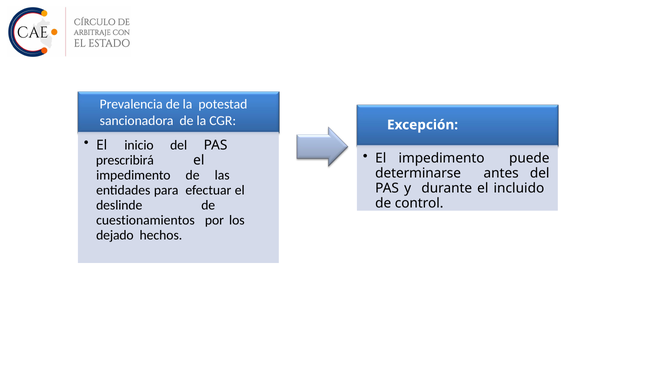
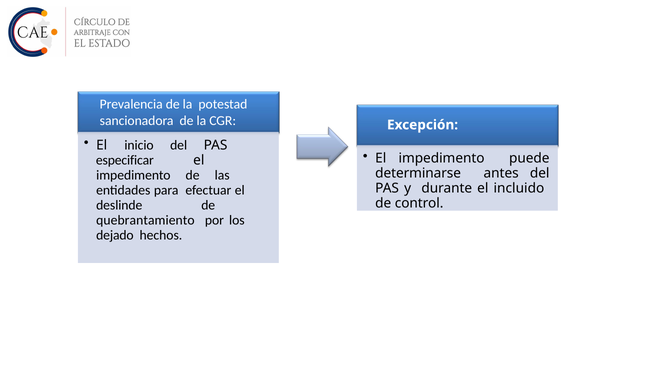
prescribirá: prescribirá -> especificar (125, 160)
cuestionamientos: cuestionamientos -> quebrantamiento (145, 220)
